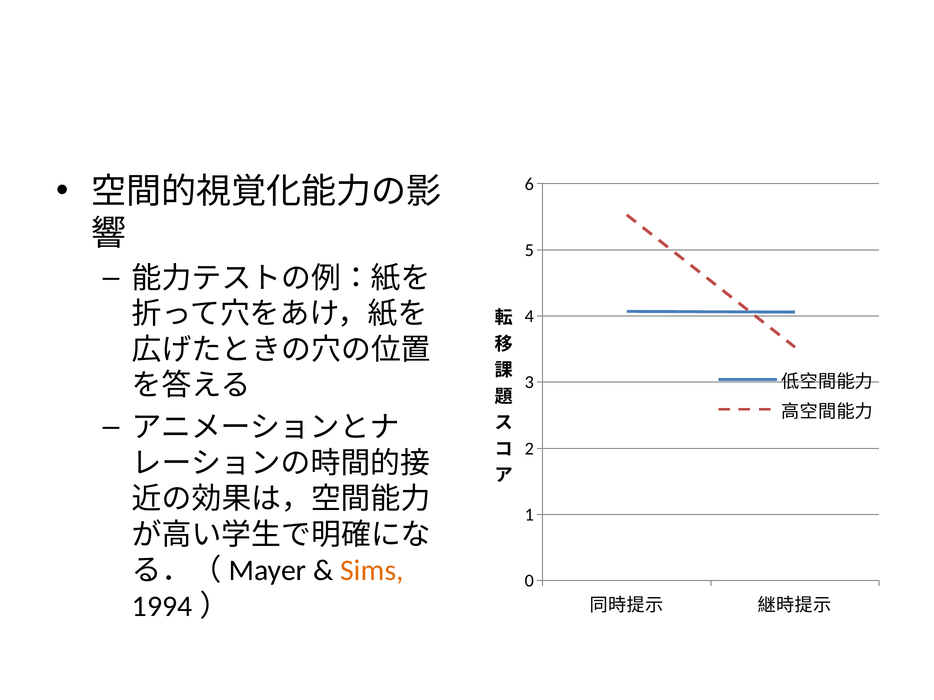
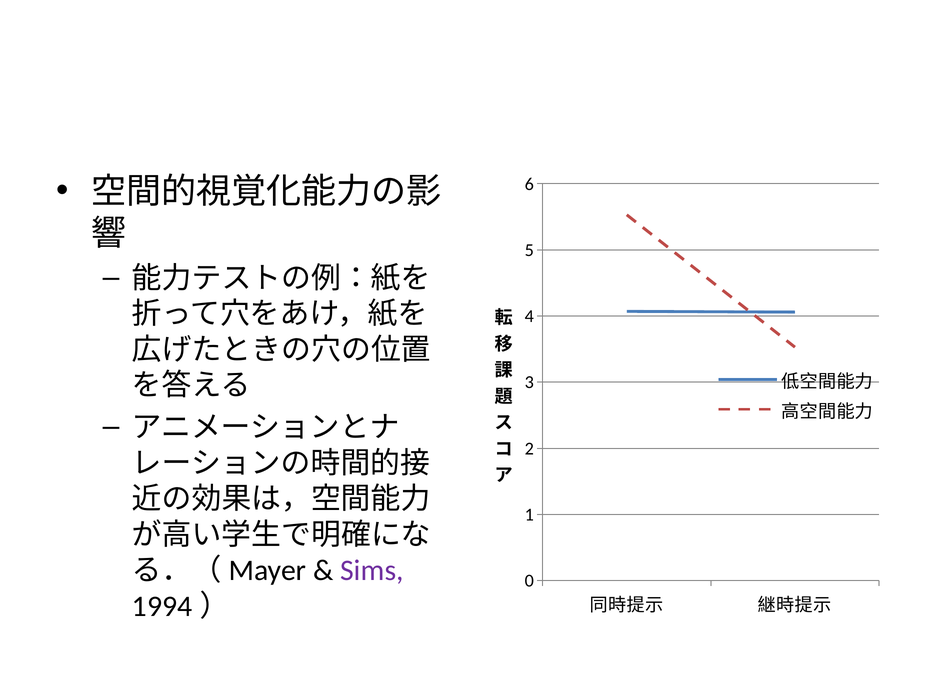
Sims colour: orange -> purple (372, 571)
